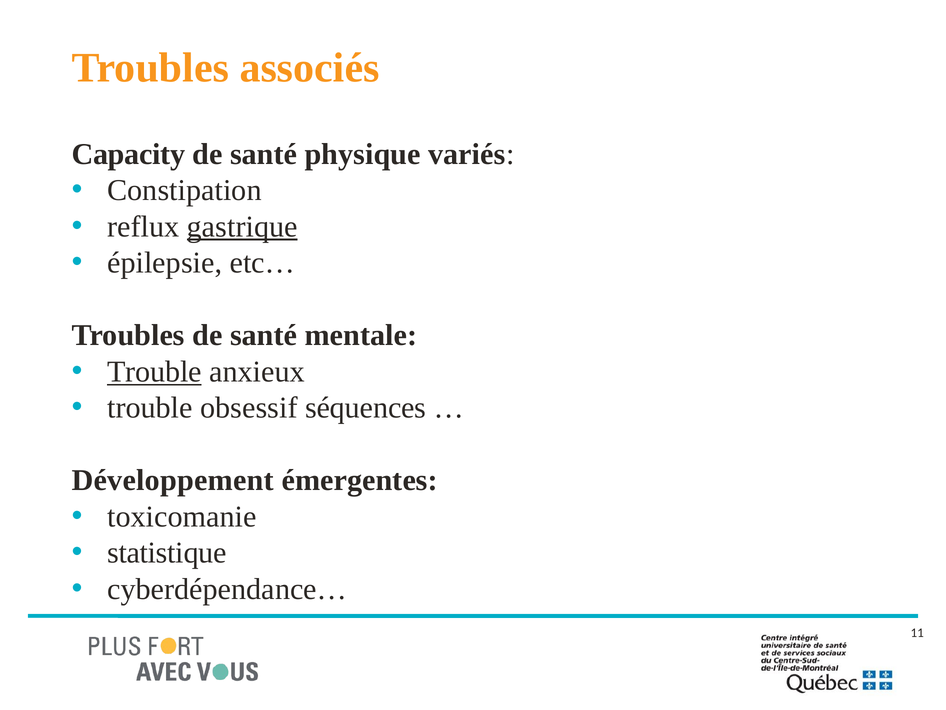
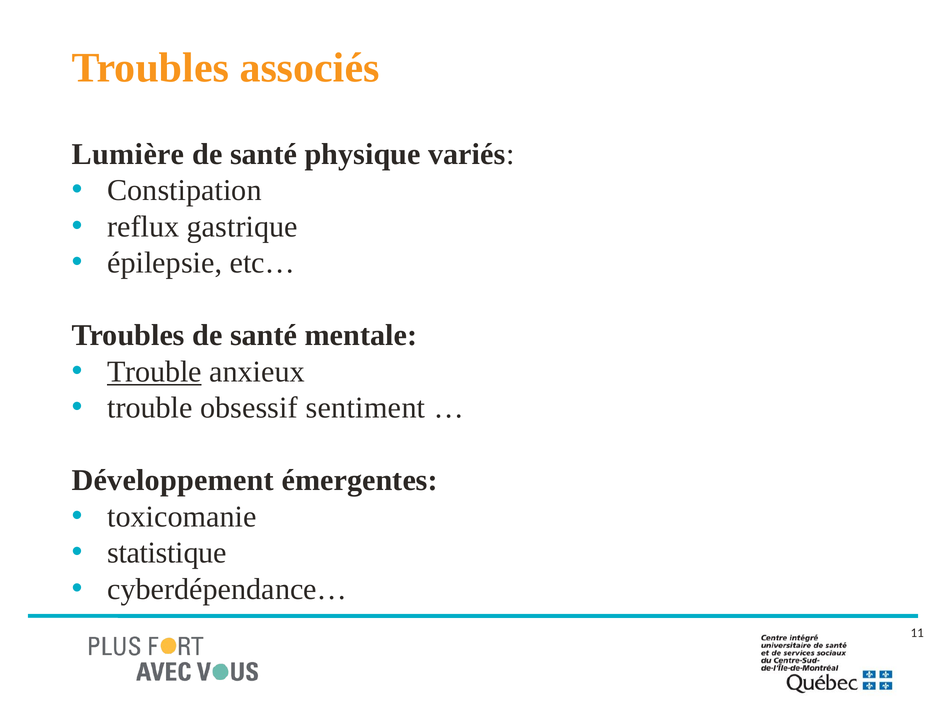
Capacity: Capacity -> Lumière (128, 154)
gastrique underline: present -> none (242, 226)
séquences: séquences -> sentiment (365, 408)
